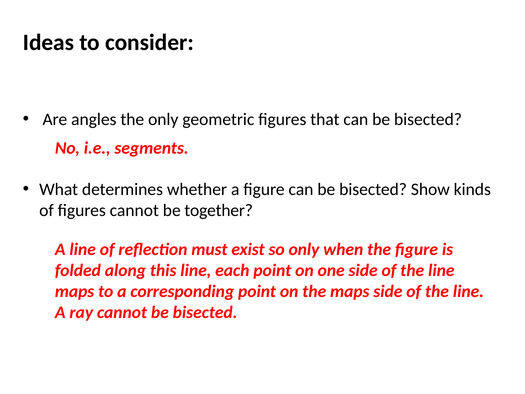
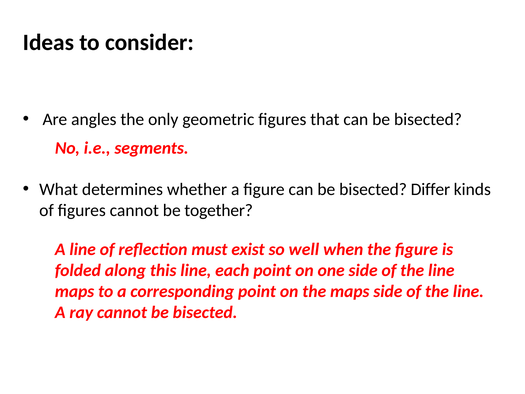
Show: Show -> Differ (430, 189)
so only: only -> well (304, 249)
